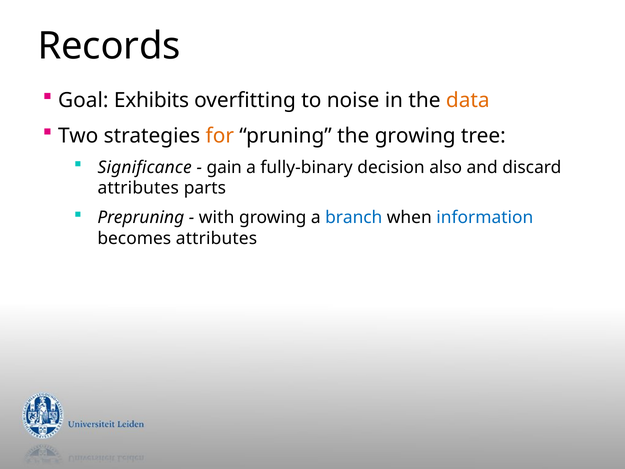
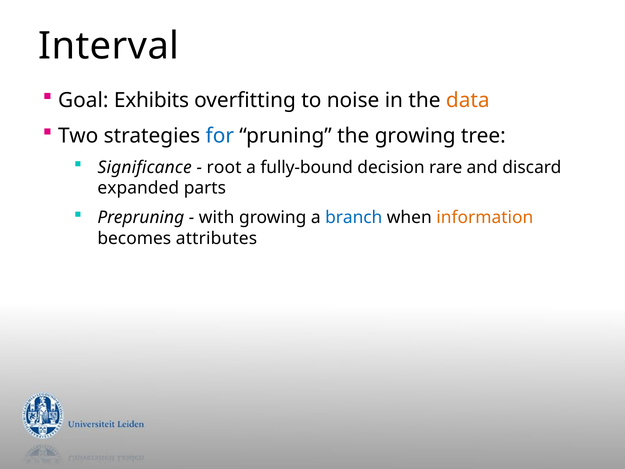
Records: Records -> Interval (109, 46)
for colour: orange -> blue (220, 136)
gain: gain -> root (224, 167)
fully-binary: fully-binary -> fully-bound (307, 167)
also: also -> rare (446, 167)
attributes: attributes -> expanded (138, 188)
information colour: blue -> orange (485, 218)
